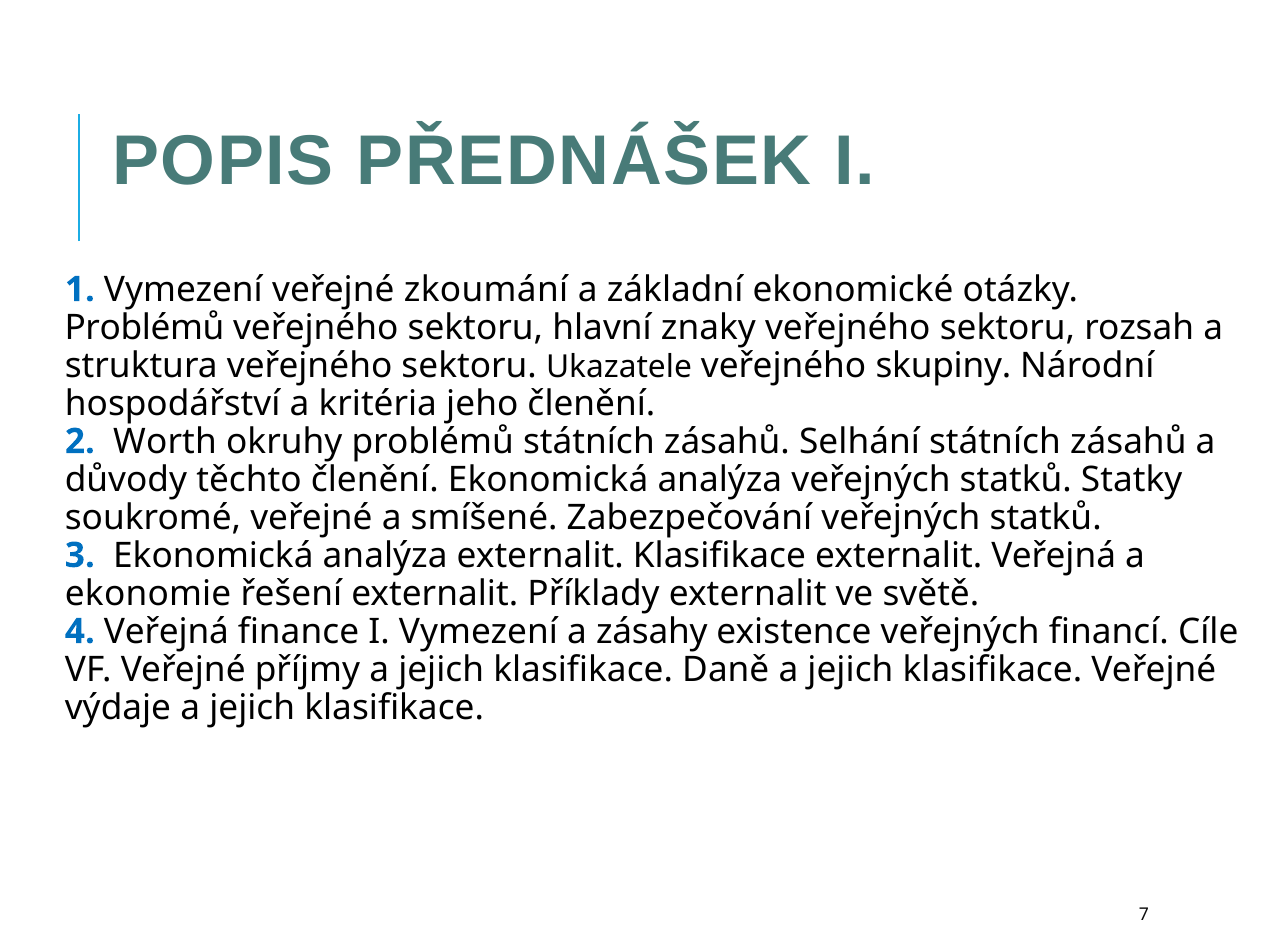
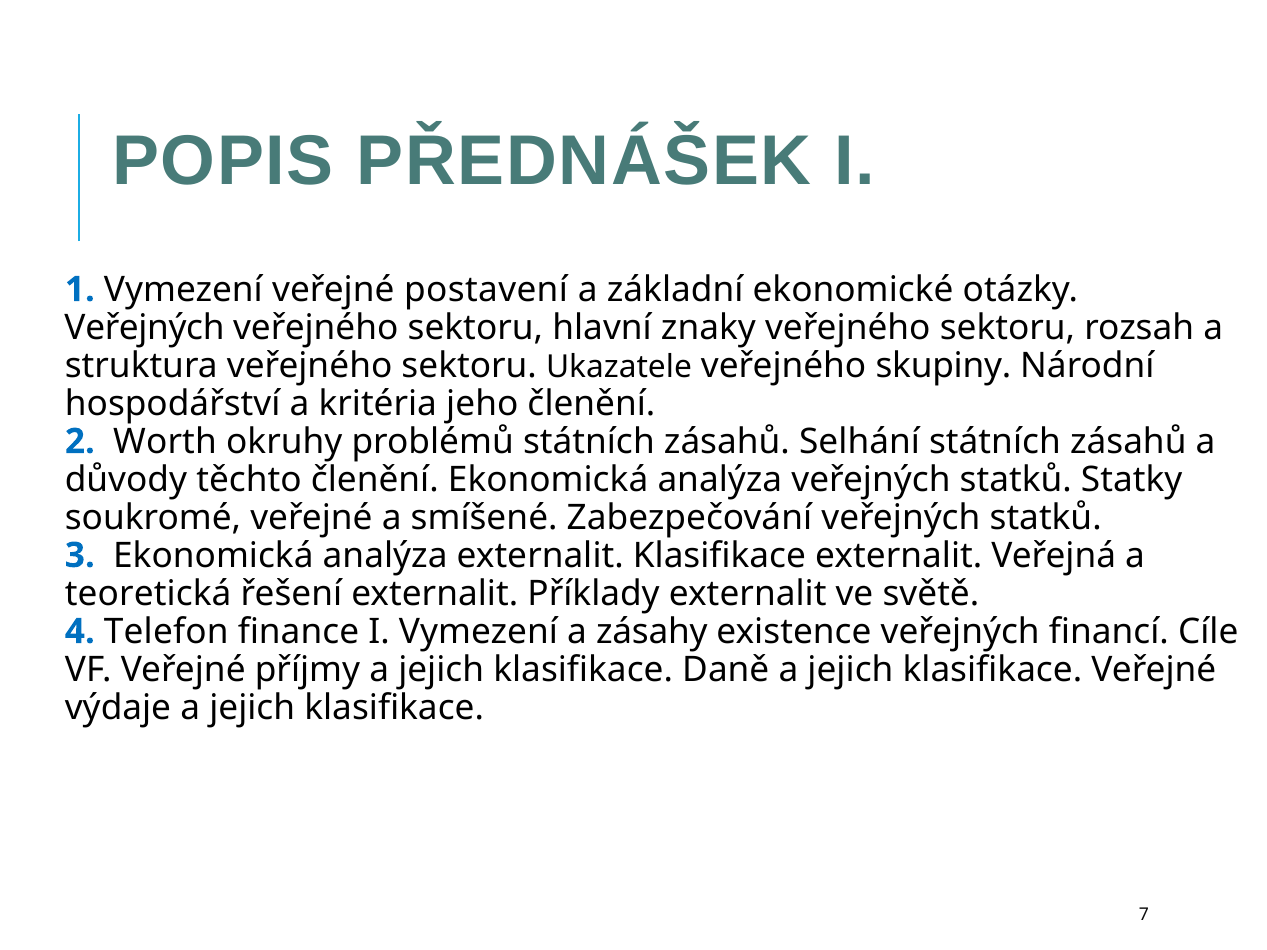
zkoumání: zkoumání -> postavení (486, 289)
Problémů: Problémů -> Veřejných (145, 327)
ekonomie: ekonomie -> teoretická (148, 594)
4 Veřejná: Veřejná -> Telefon (166, 632)
